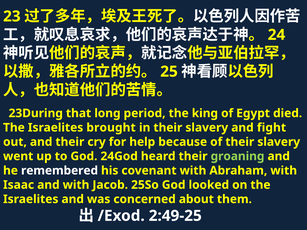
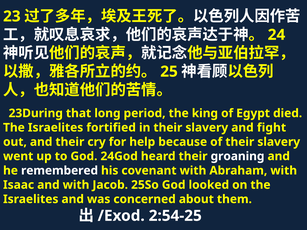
brought: brought -> fortified (111, 128)
groaning colour: light green -> white (238, 156)
2:49-25: 2:49-25 -> 2:54-25 (175, 216)
